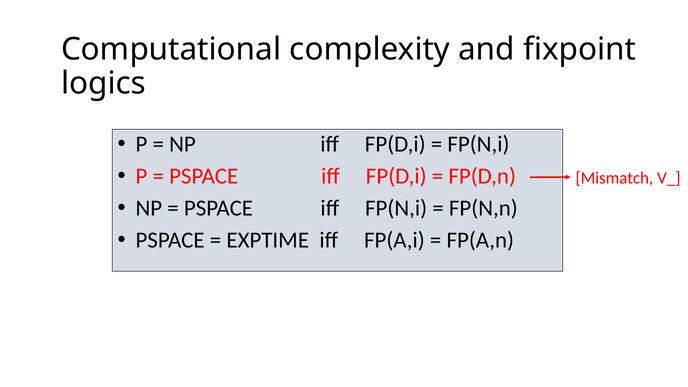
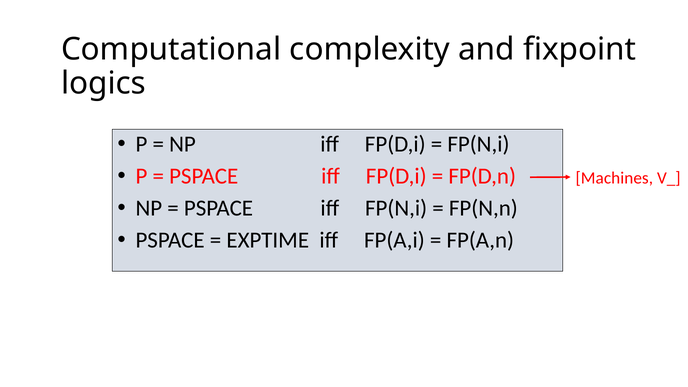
Mismatch: Mismatch -> Machines (614, 178)
